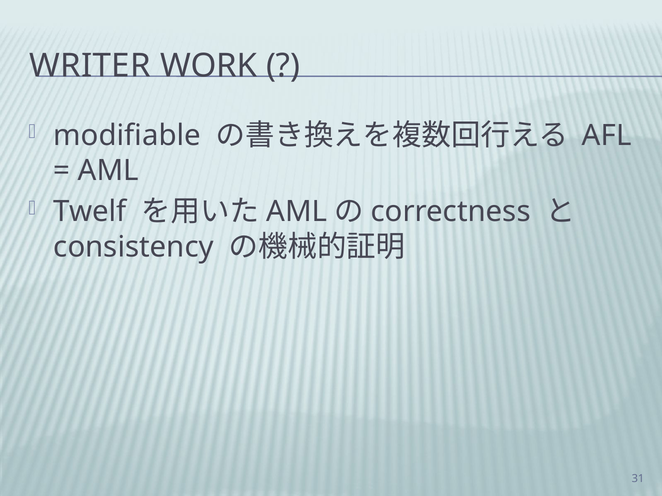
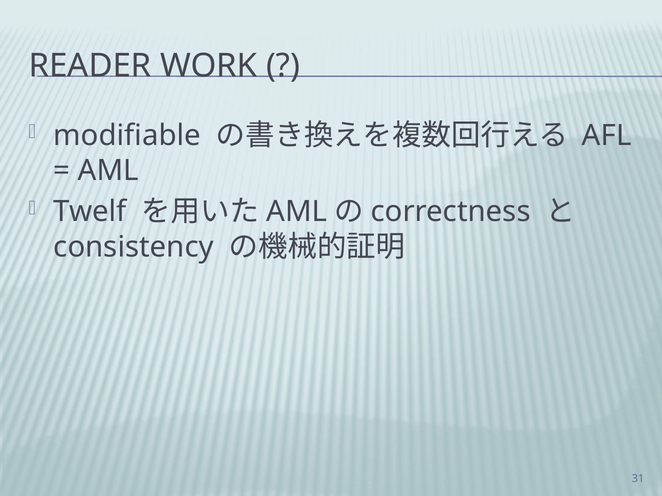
WRITER: WRITER -> READER (90, 66)
